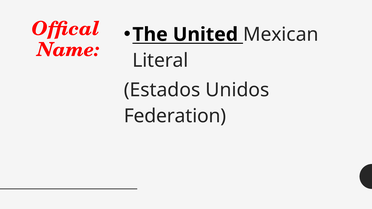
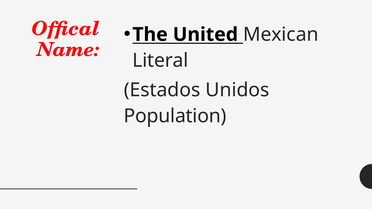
Federation: Federation -> Population (175, 116)
